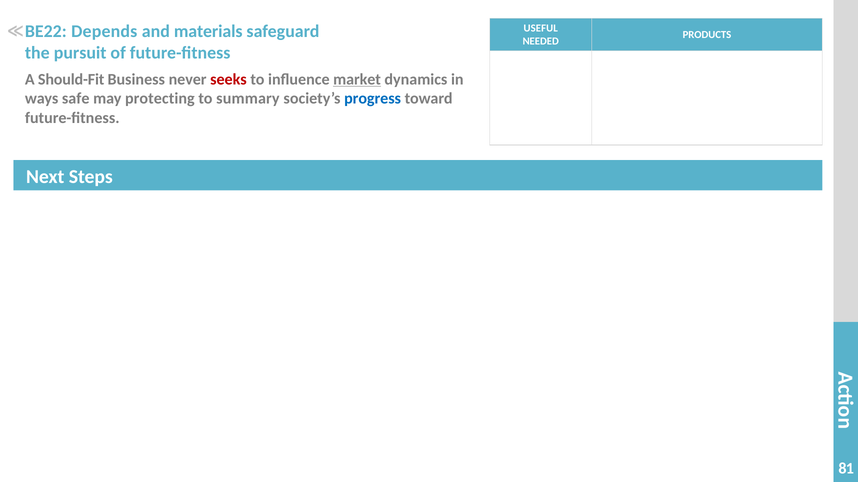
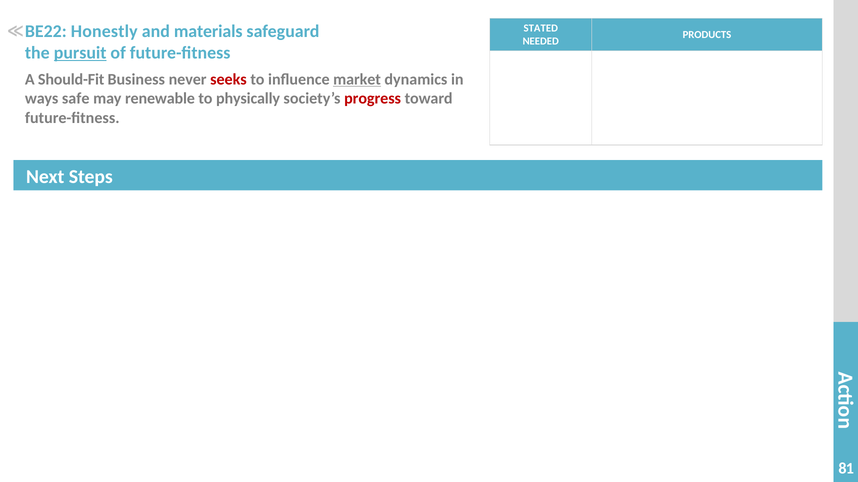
USEFUL: USEFUL -> STATED (541, 28)
Depends: Depends -> Honestly (104, 31)
pursuit underline: none -> present (80, 53)
protecting: protecting -> renewable (160, 99)
summary: summary -> physically (248, 99)
progress colour: blue -> red (373, 99)
